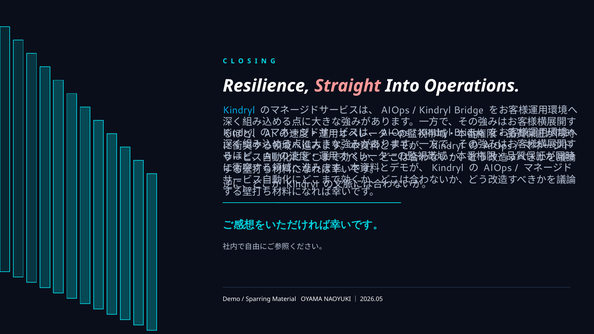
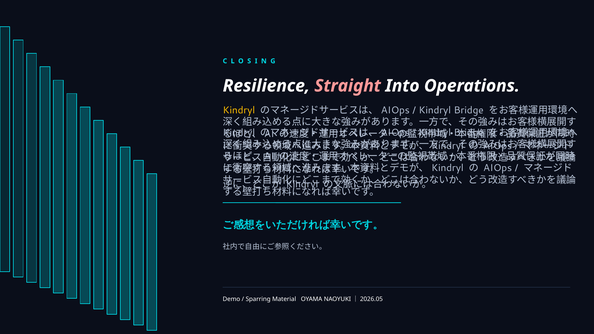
Kindryl colour: light blue -> yellow (239, 110)
